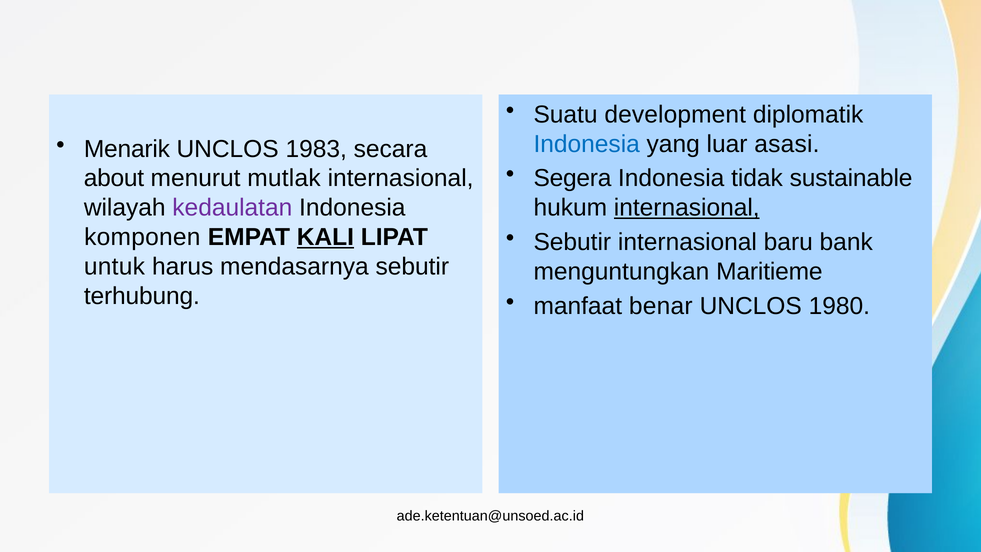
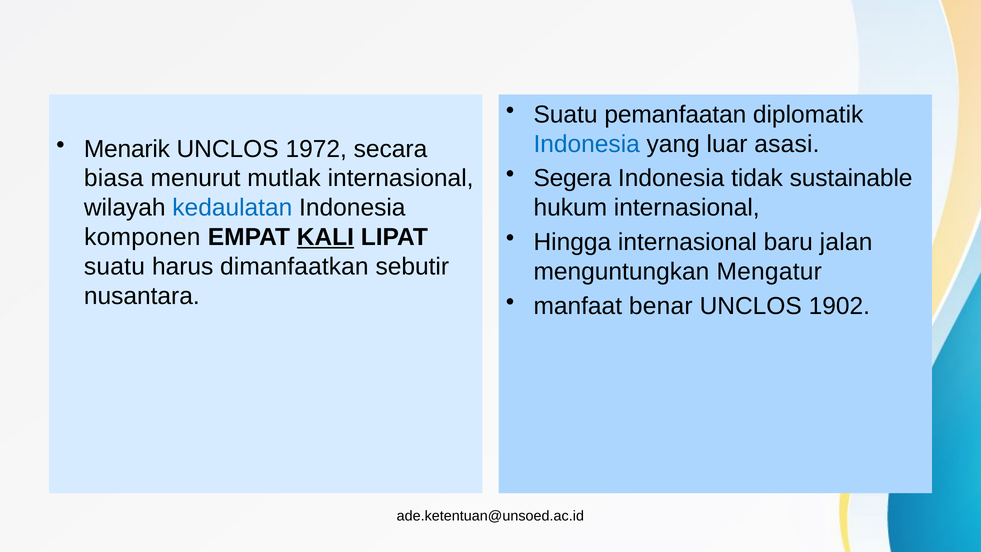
development: development -> pemanfaatan (675, 115)
1983: 1983 -> 1972 (316, 149)
about: about -> biasa (114, 178)
kedaulatan colour: purple -> blue (232, 208)
internasional underline: present -> none (687, 208)
Sebutir: Sebutir -> Hingga (572, 242)
bank: bank -> jalan (846, 242)
untuk: untuk -> suatu (114, 267)
mendasarnya: mendasarnya -> dimanfaatkan (294, 267)
Maritieme: Maritieme -> Mengatur (769, 272)
terhubung: terhubung -> nusantara (142, 296)
1980: 1980 -> 1902 (839, 306)
